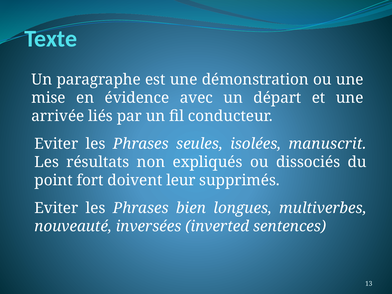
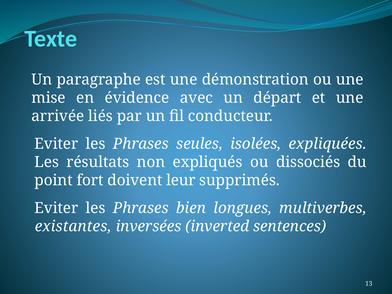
manuscrit: manuscrit -> expliquées (328, 144)
nouveauté: nouveauté -> existantes (73, 226)
